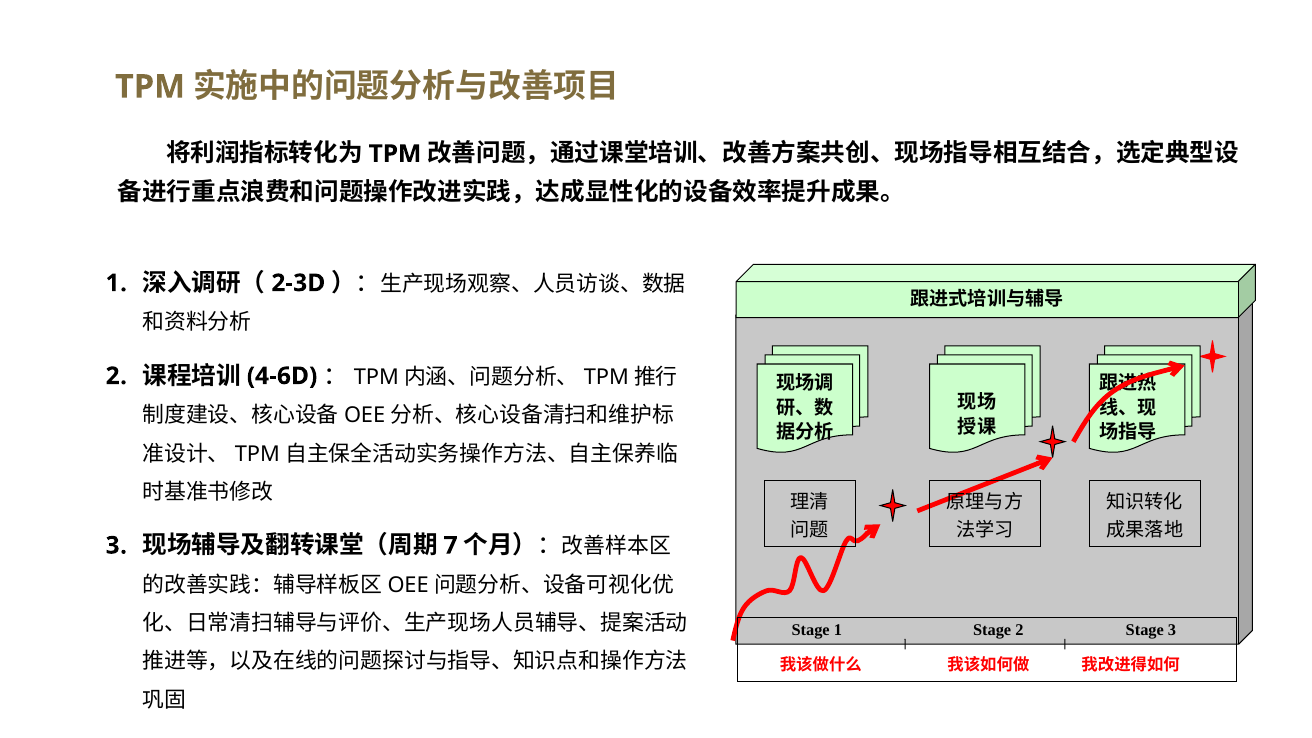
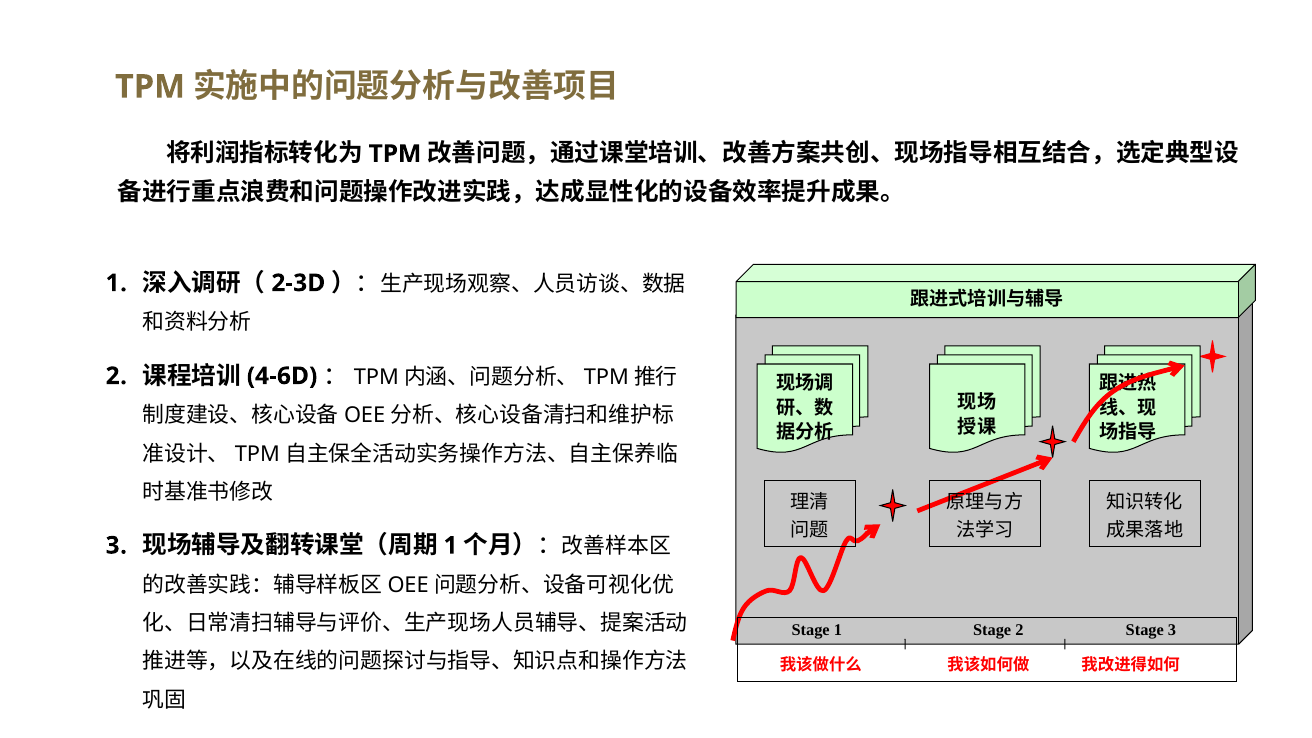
7: 7 -> 1 (451, 545)
